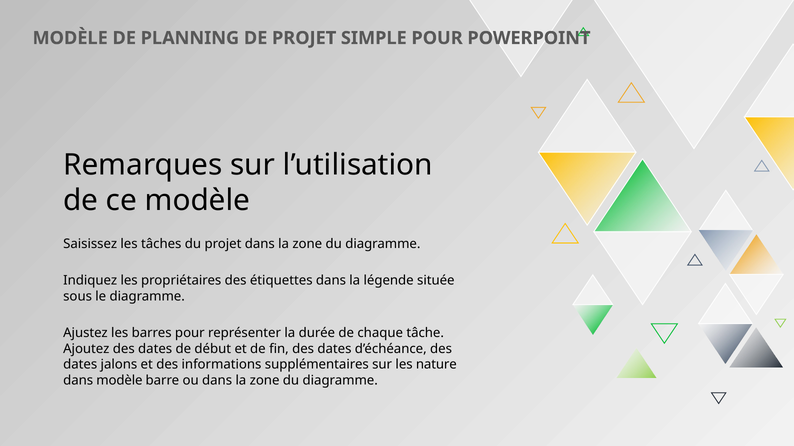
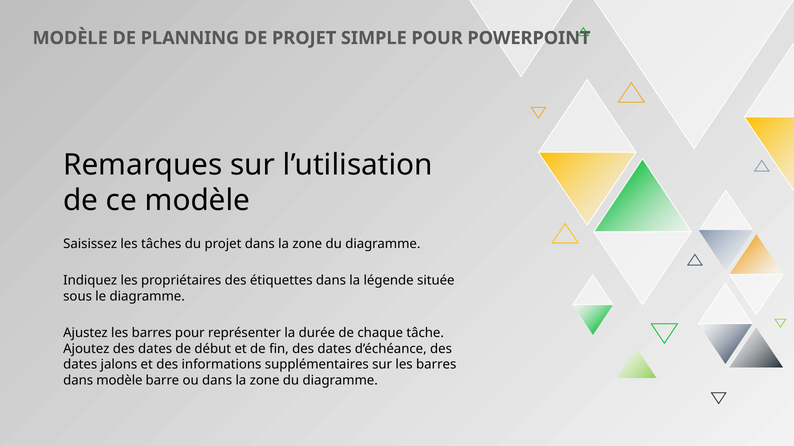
sur les nature: nature -> barres (436, 365)
